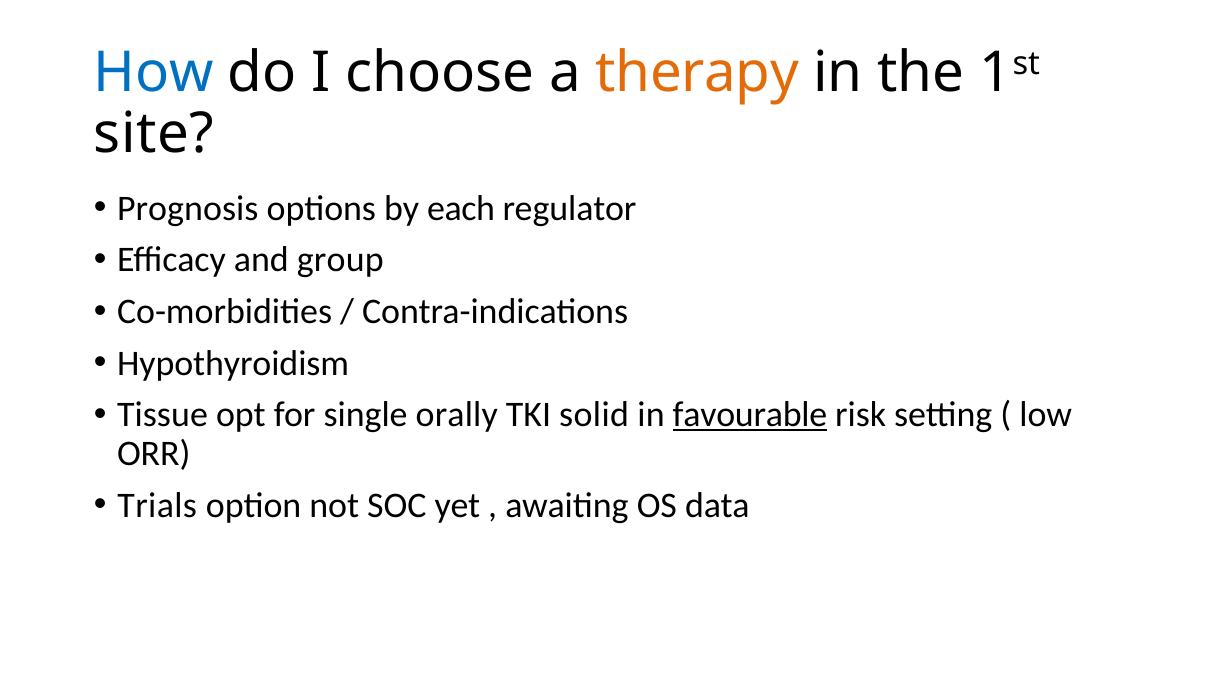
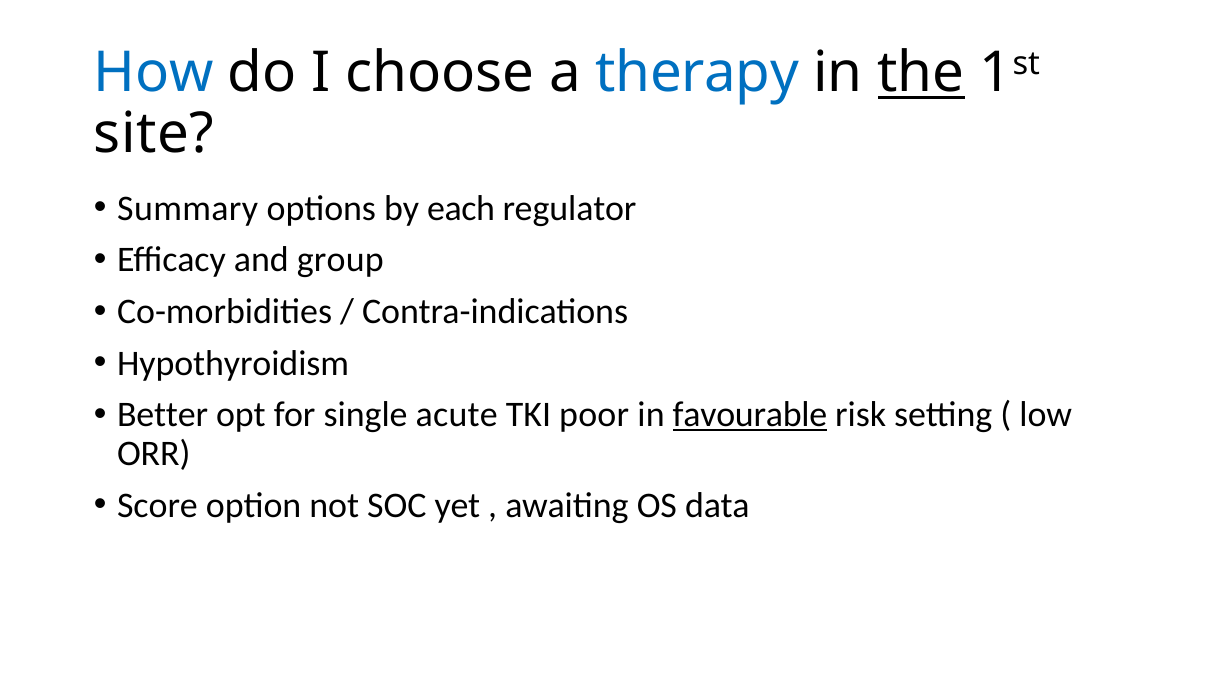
therapy colour: orange -> blue (697, 73)
the underline: none -> present (921, 73)
Prognosis: Prognosis -> Summary (188, 208)
Tissue: Tissue -> Better (163, 415)
orally: orally -> acute (457, 415)
solid: solid -> poor (594, 415)
Trials: Trials -> Score (157, 505)
